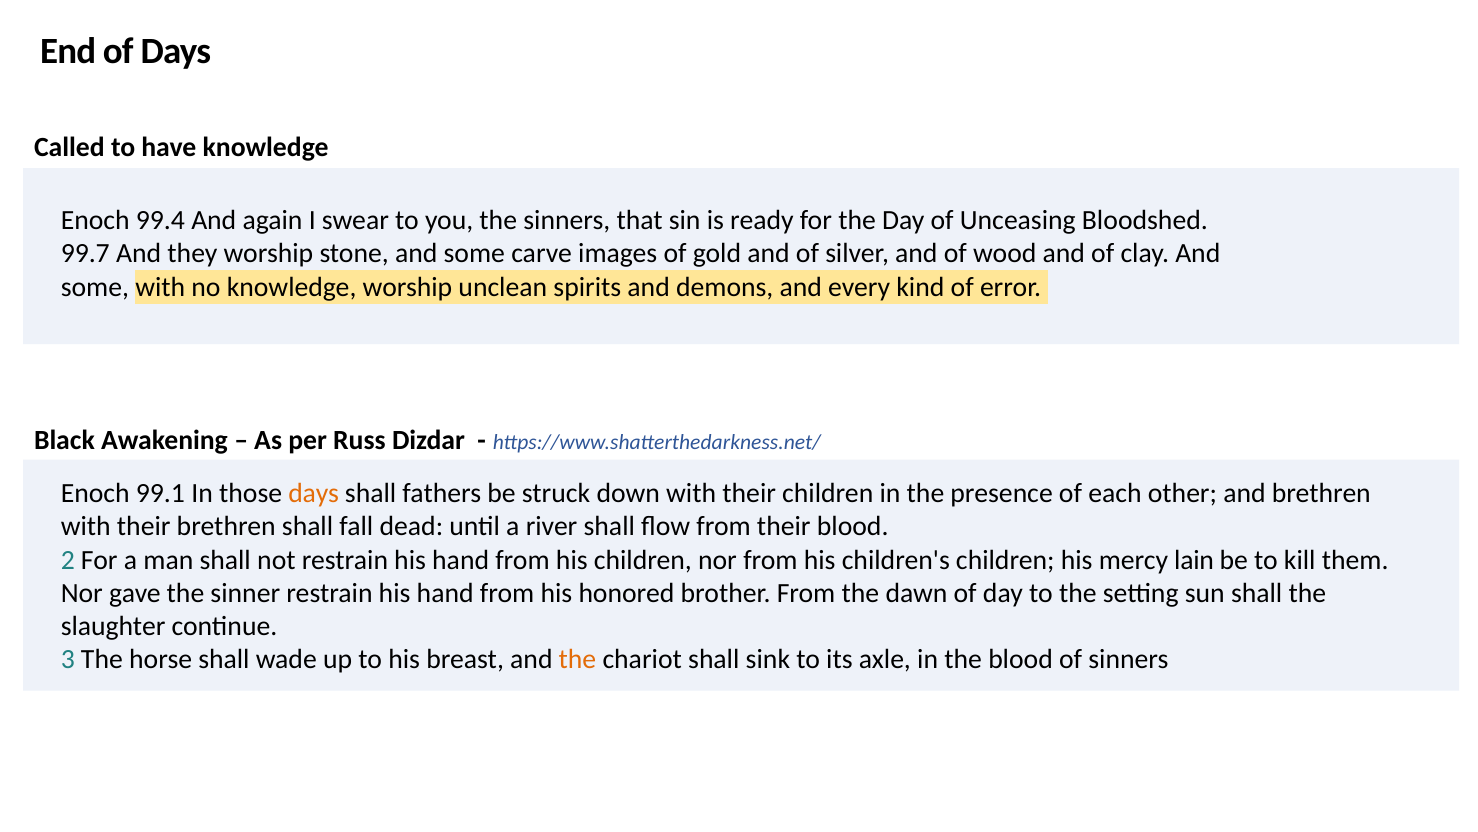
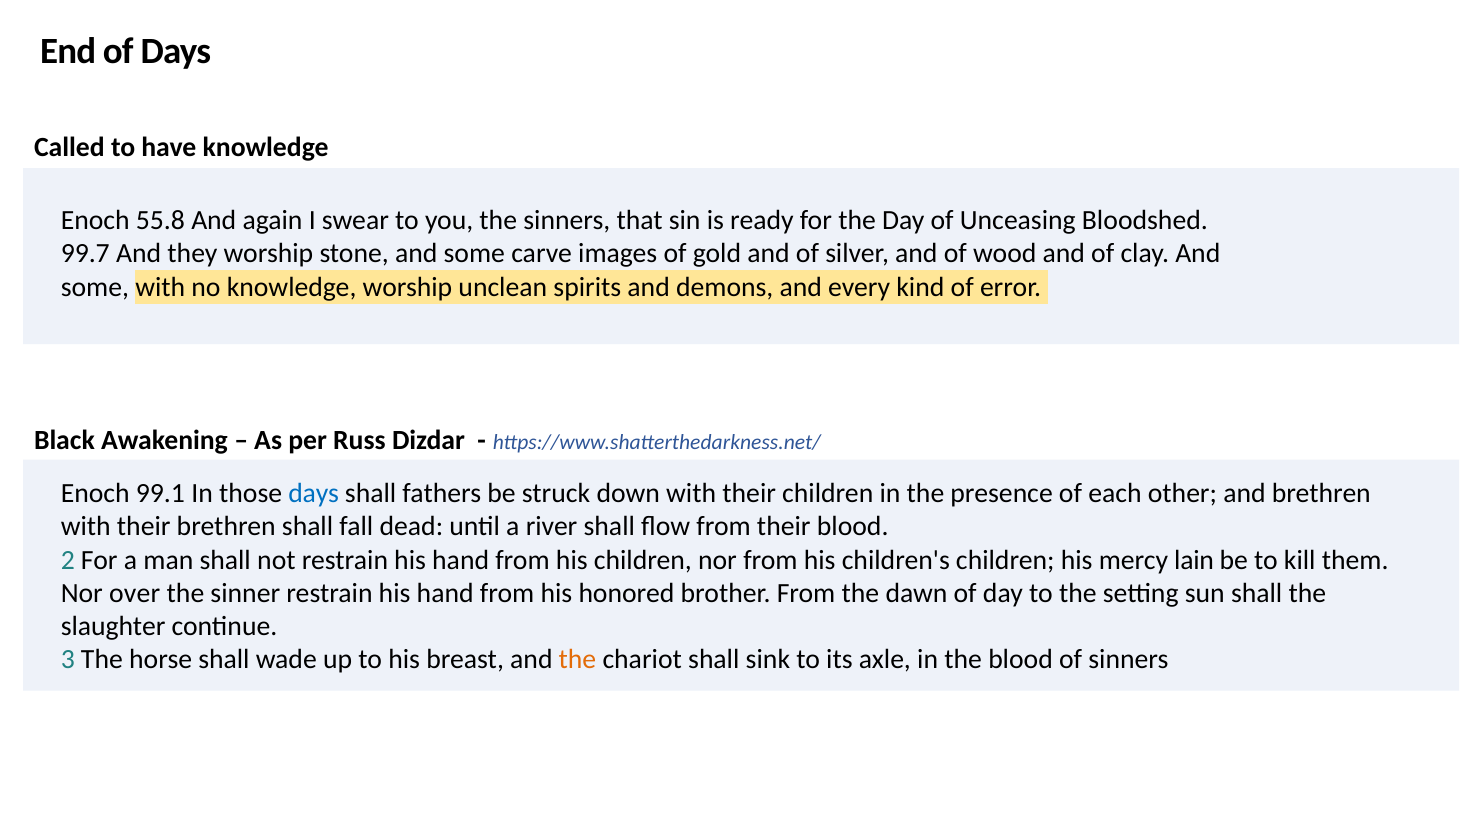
99.4: 99.4 -> 55.8 (160, 220)
days colour: orange -> blue (314, 493)
gave: gave -> over (135, 593)
